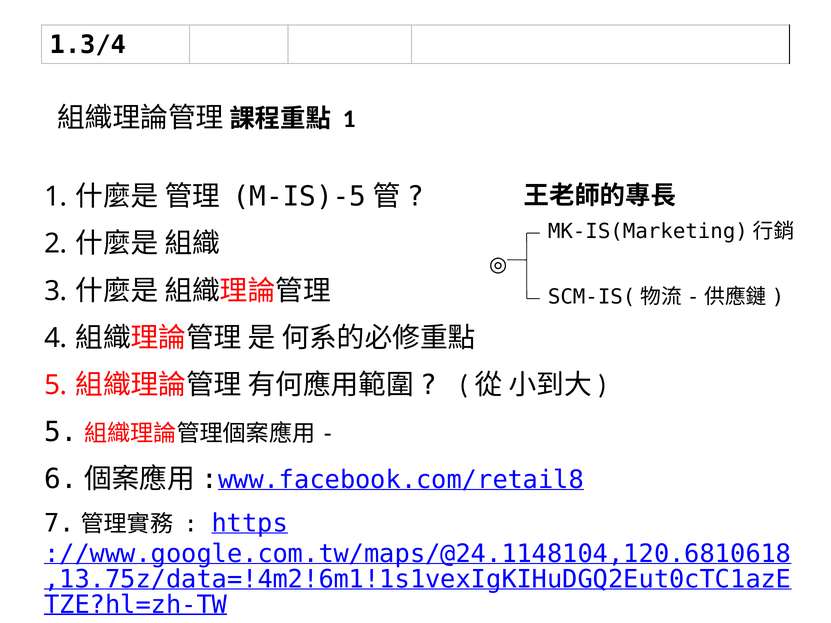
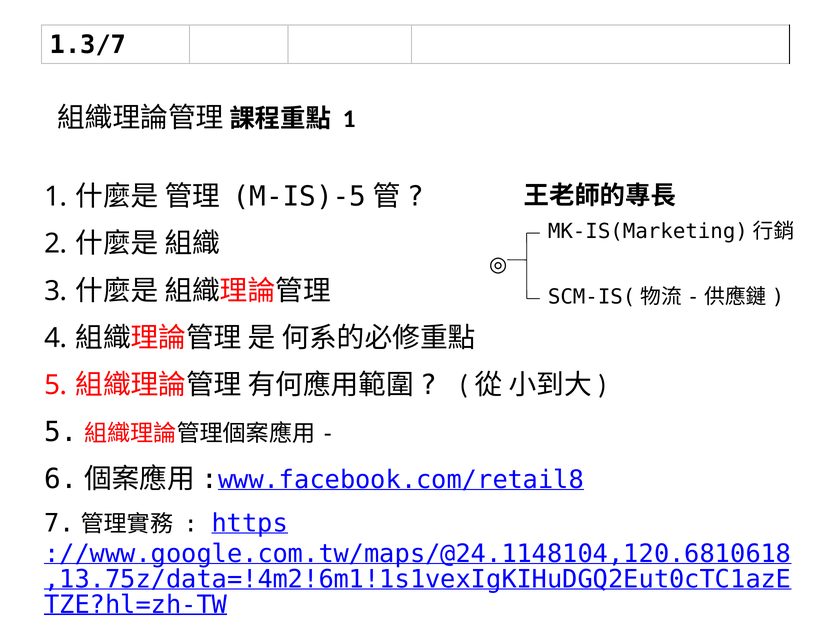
1.3/4: 1.3/4 -> 1.3/7 (88, 45)
